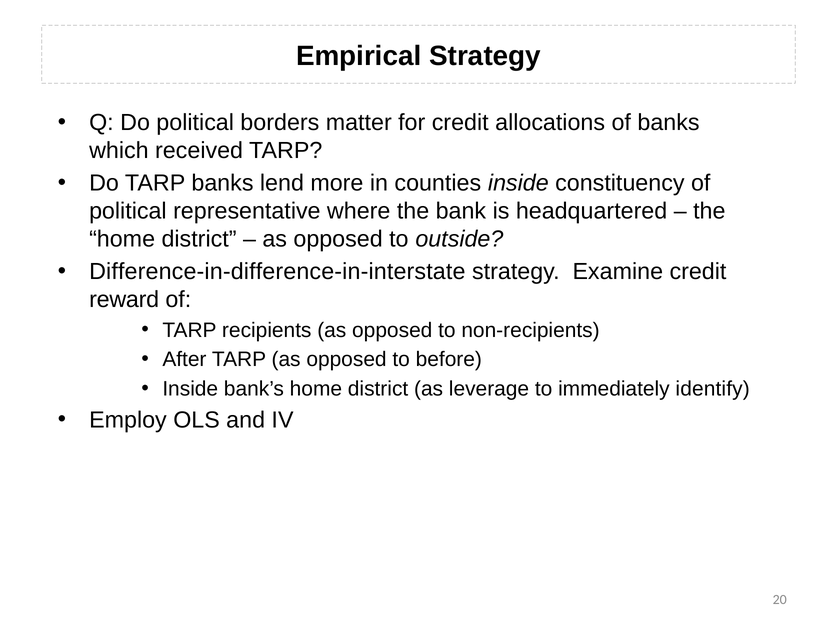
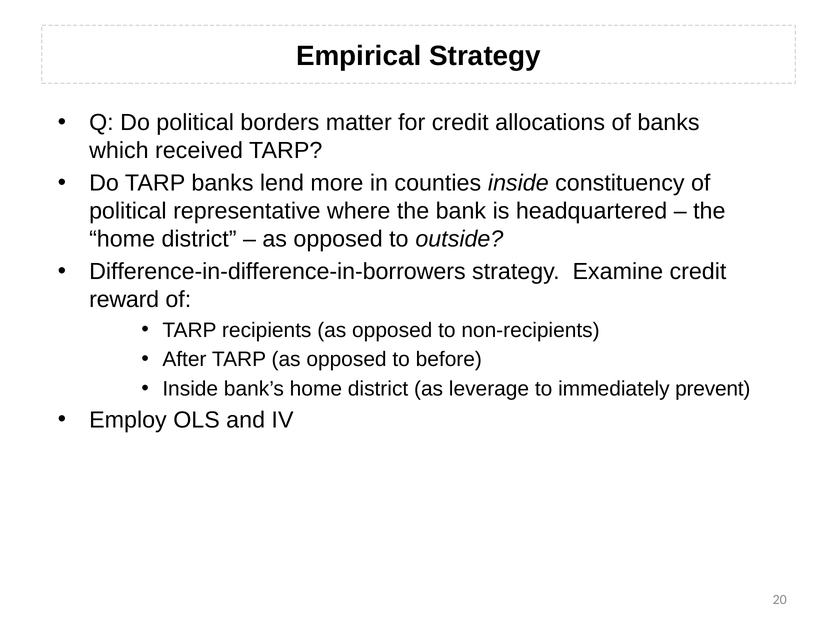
Difference-in-difference-in-interstate: Difference-in-difference-in-interstate -> Difference-in-difference-in-borrowers (277, 272)
identify: identify -> prevent (713, 389)
